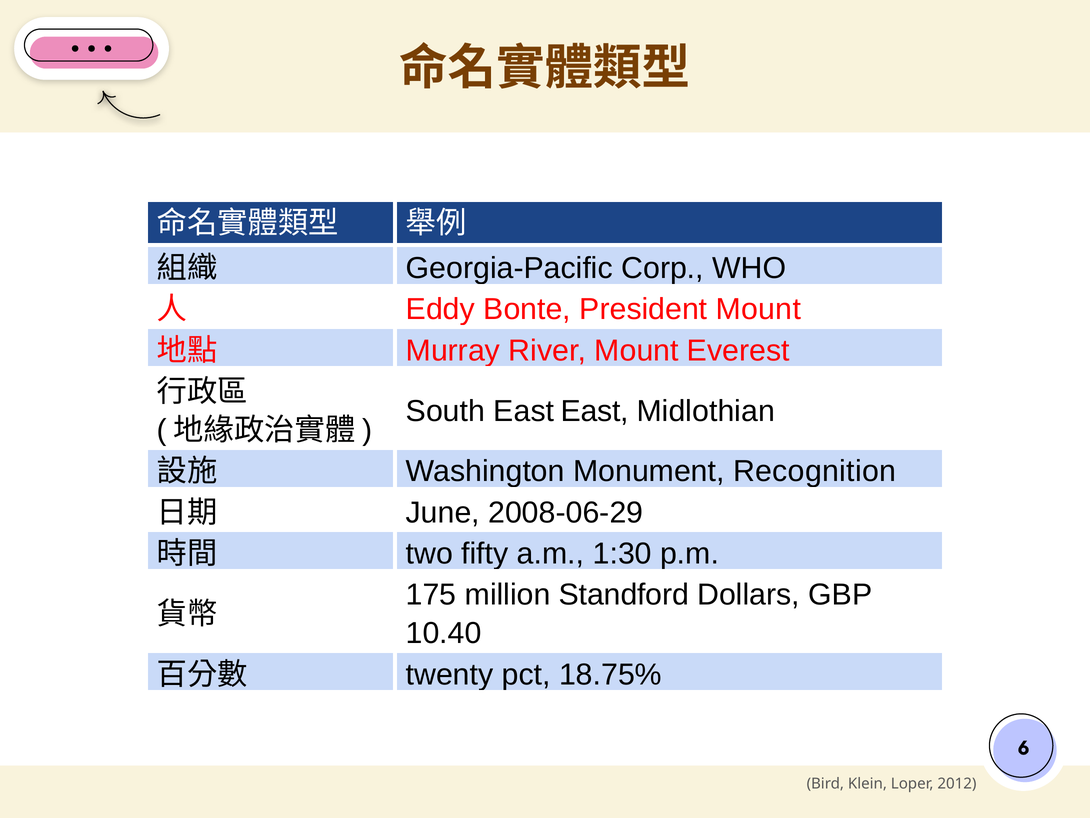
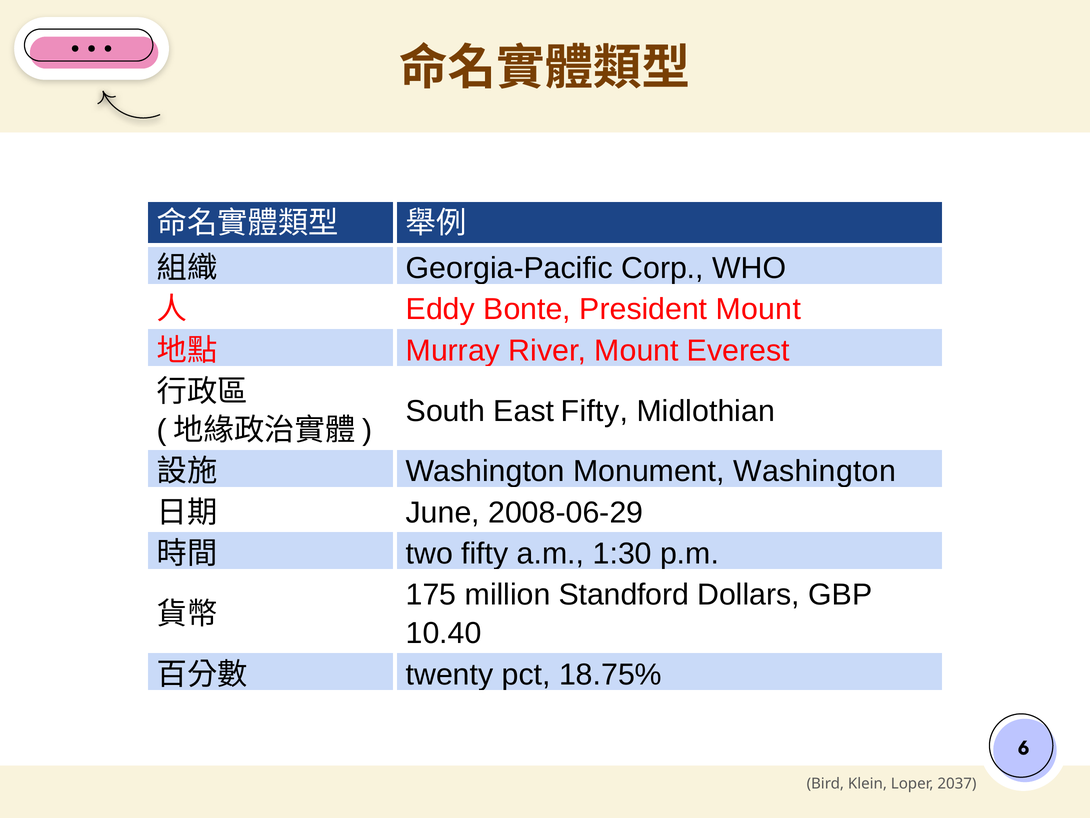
East East: East -> Fifty (594, 411)
Monument Recognition: Recognition -> Washington (815, 471)
2012: 2012 -> 2037 (957, 783)
